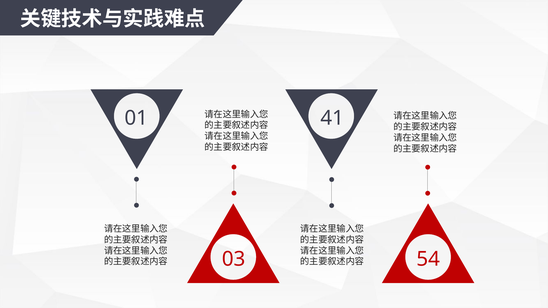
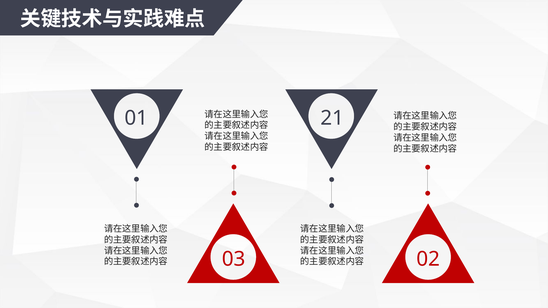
41: 41 -> 21 (332, 118)
54: 54 -> 02 (428, 259)
